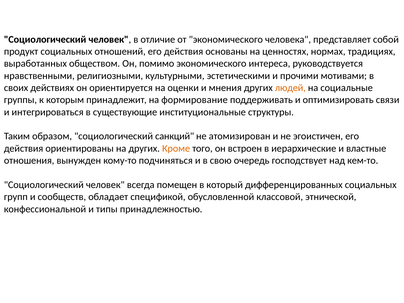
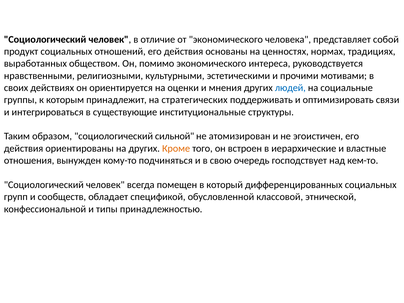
людей colour: orange -> blue (290, 88)
формирование: формирование -> стратегических (195, 100)
санкций: санкций -> сильной (175, 136)
